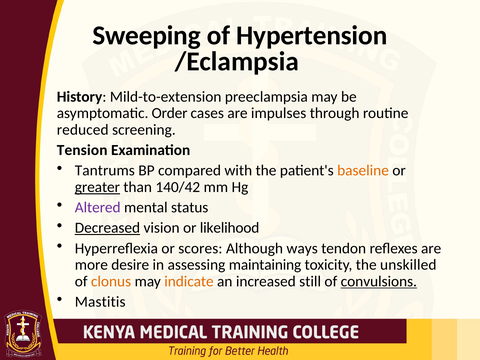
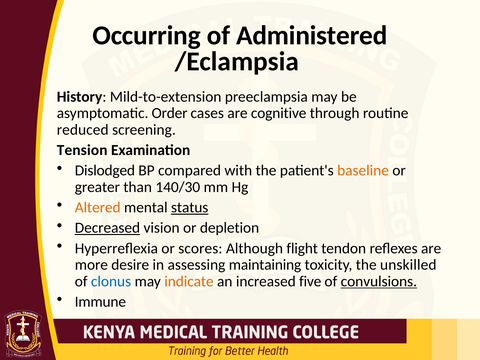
Sweeping: Sweeping -> Occurring (147, 35)
Hypertension: Hypertension -> Administered (312, 35)
impulses: impulses -> cognitive (279, 113)
Tantrums: Tantrums -> Dislodged (105, 171)
greater underline: present -> none (97, 187)
140/42: 140/42 -> 140/30 (178, 187)
Altered colour: purple -> orange (98, 208)
status underline: none -> present (190, 208)
likelihood: likelihood -> depletion (230, 228)
ways: ways -> flight (302, 248)
clonus colour: orange -> blue (111, 281)
still: still -> five (310, 281)
Mastitis: Mastitis -> Immune (100, 302)
